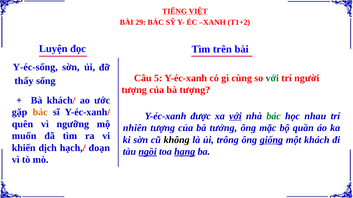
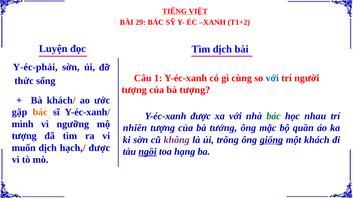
Tìm trên: trên -> dịch (222, 49)
Y-éc-sống: Y-éc-sống -> Y-éc-phải (35, 67)
5: 5 -> 1 (158, 78)
với colour: green -> blue (272, 78)
thấy: thấy -> thức (24, 81)
với underline: present -> none (235, 116)
quên: quên -> mình (23, 124)
muốn: muốn -> tượng (24, 136)
không colour: black -> purple (177, 140)
khiến: khiến -> muốn (24, 148)
hạch,/ đoạn: đoạn -> được (99, 148)
hạng underline: present -> none (185, 152)
